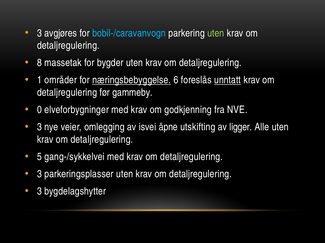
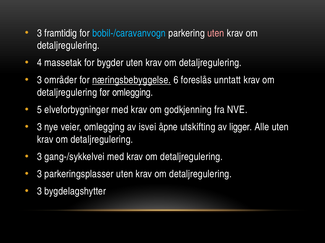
avgjøres: avgjøres -> framtidig (61, 33)
uten colour: light green -> pink (216, 33)
8: 8 -> 4 (39, 63)
1: 1 -> 3 (39, 80)
unntatt underline: present -> none (228, 80)
før gammeby: gammeby -> omlegging (133, 93)
0: 0 -> 5 (39, 110)
5: 5 -> 3 (39, 157)
